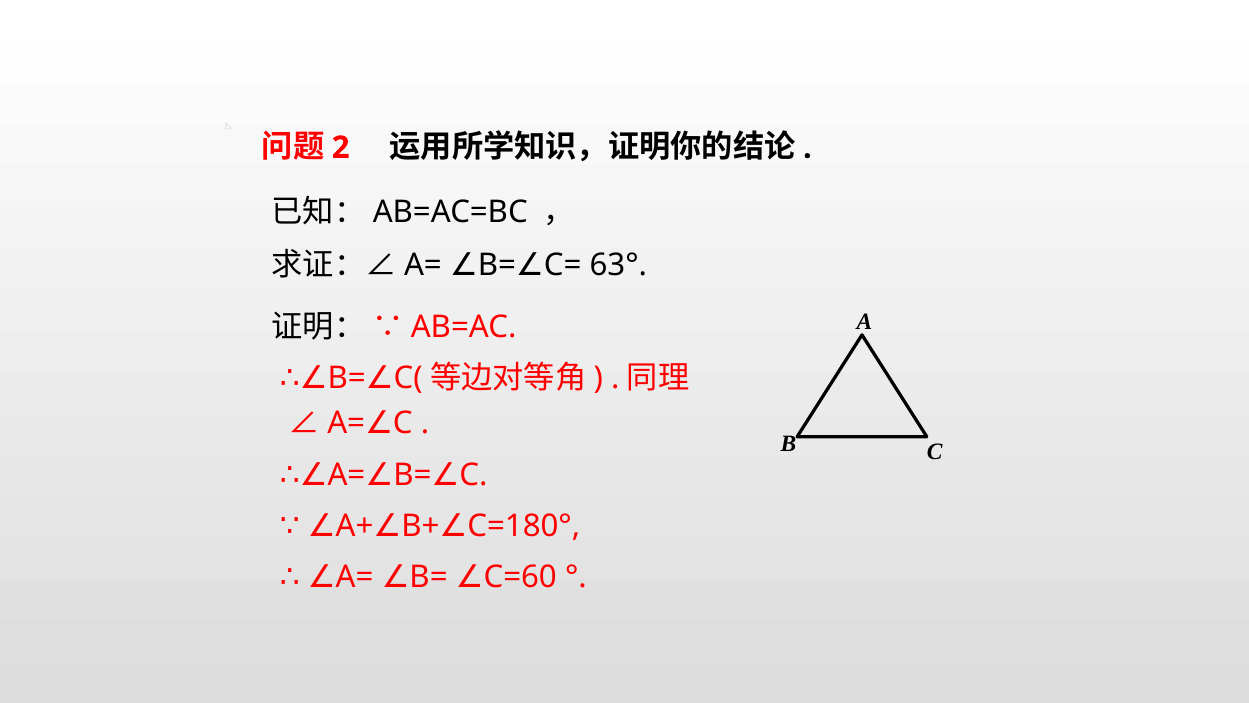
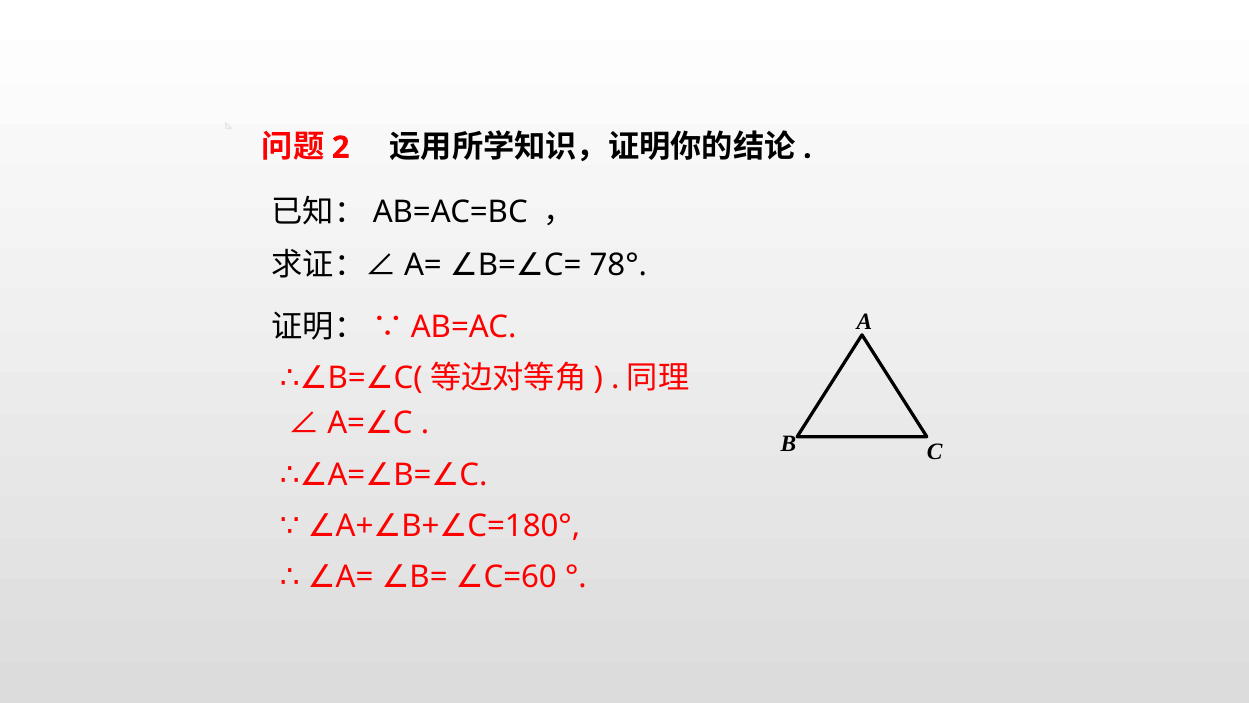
63°: 63° -> 78° (618, 265)
